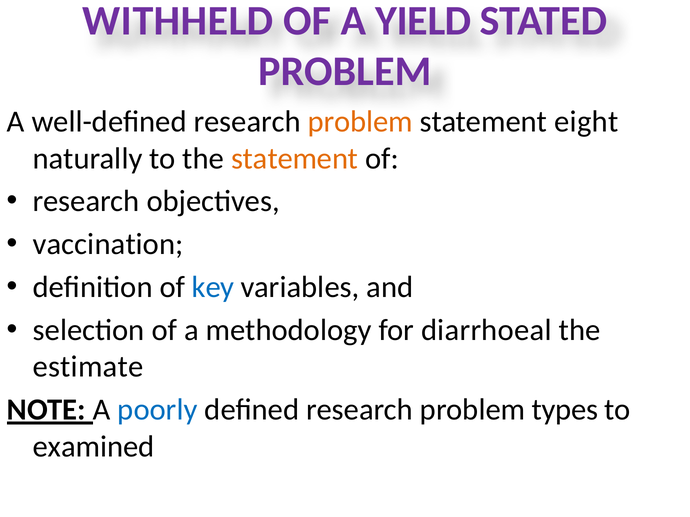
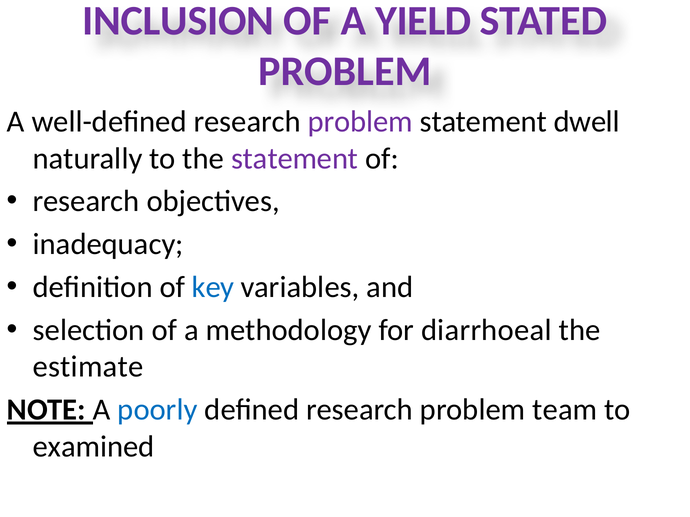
WITHHELD: WITHHELD -> INCLUSION (178, 21)
problem colour: orange -> purple (360, 122)
eight: eight -> dwell (587, 122)
statement colour: orange -> purple (295, 159)
vaccination: vaccination -> inadequacy (108, 244)
types: types -> team (565, 410)
